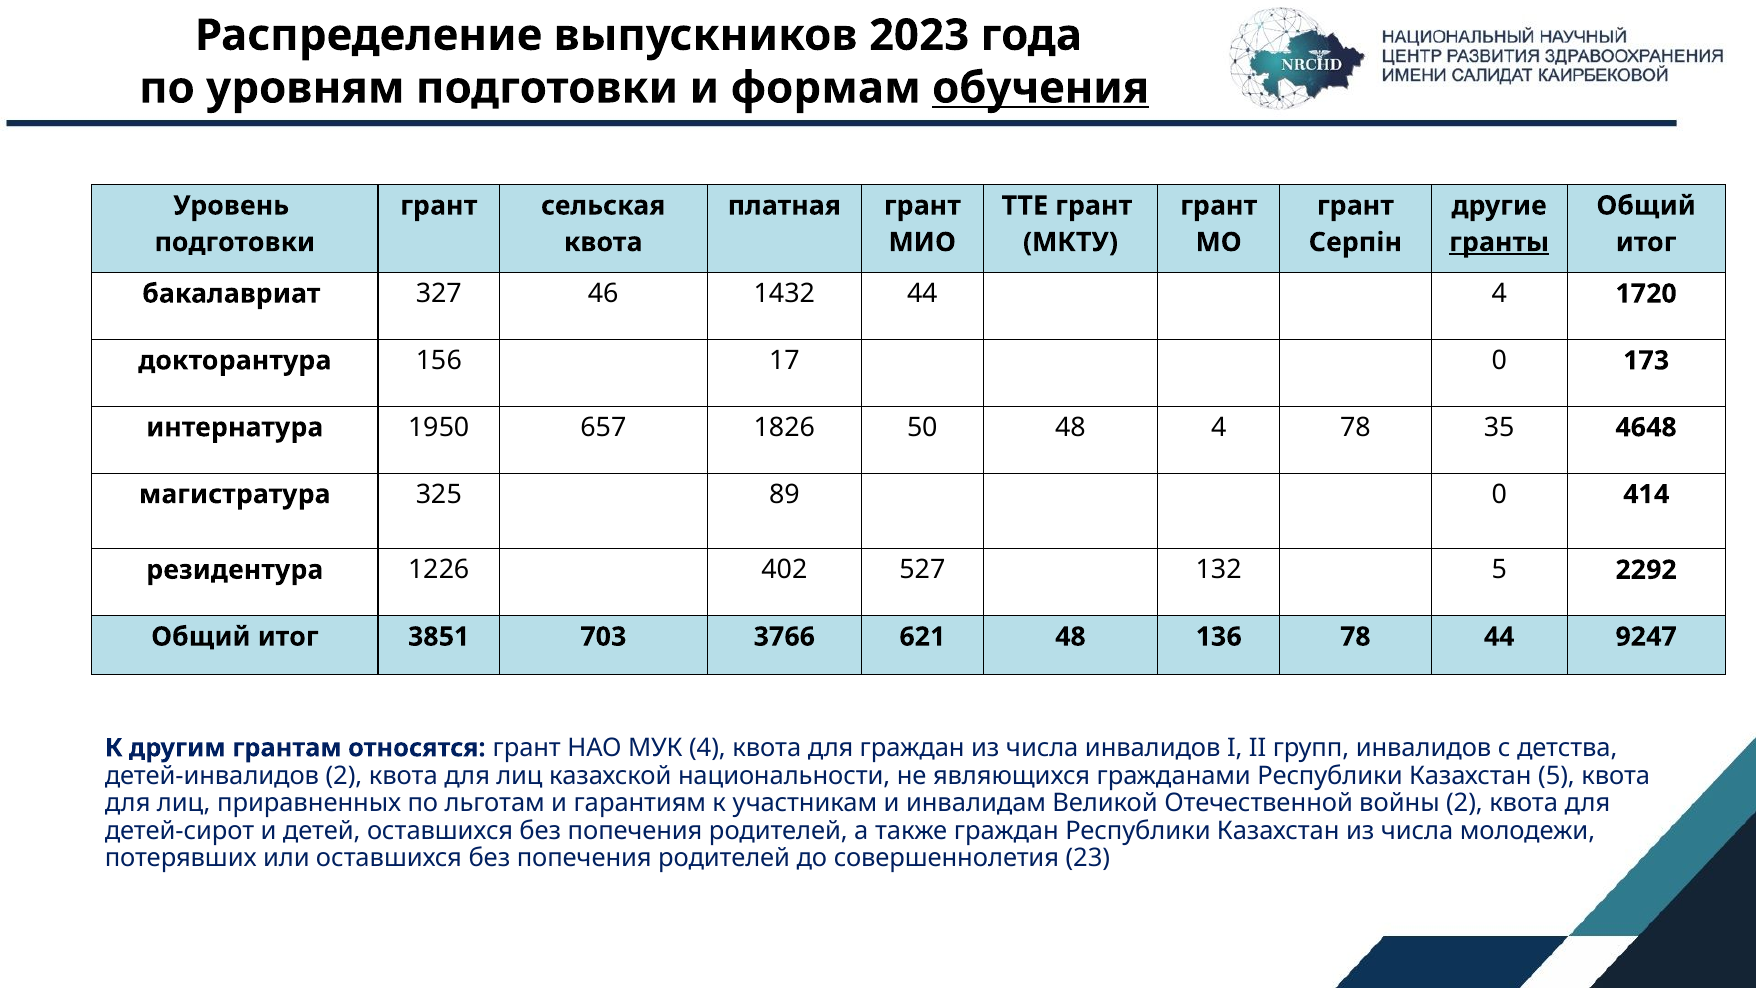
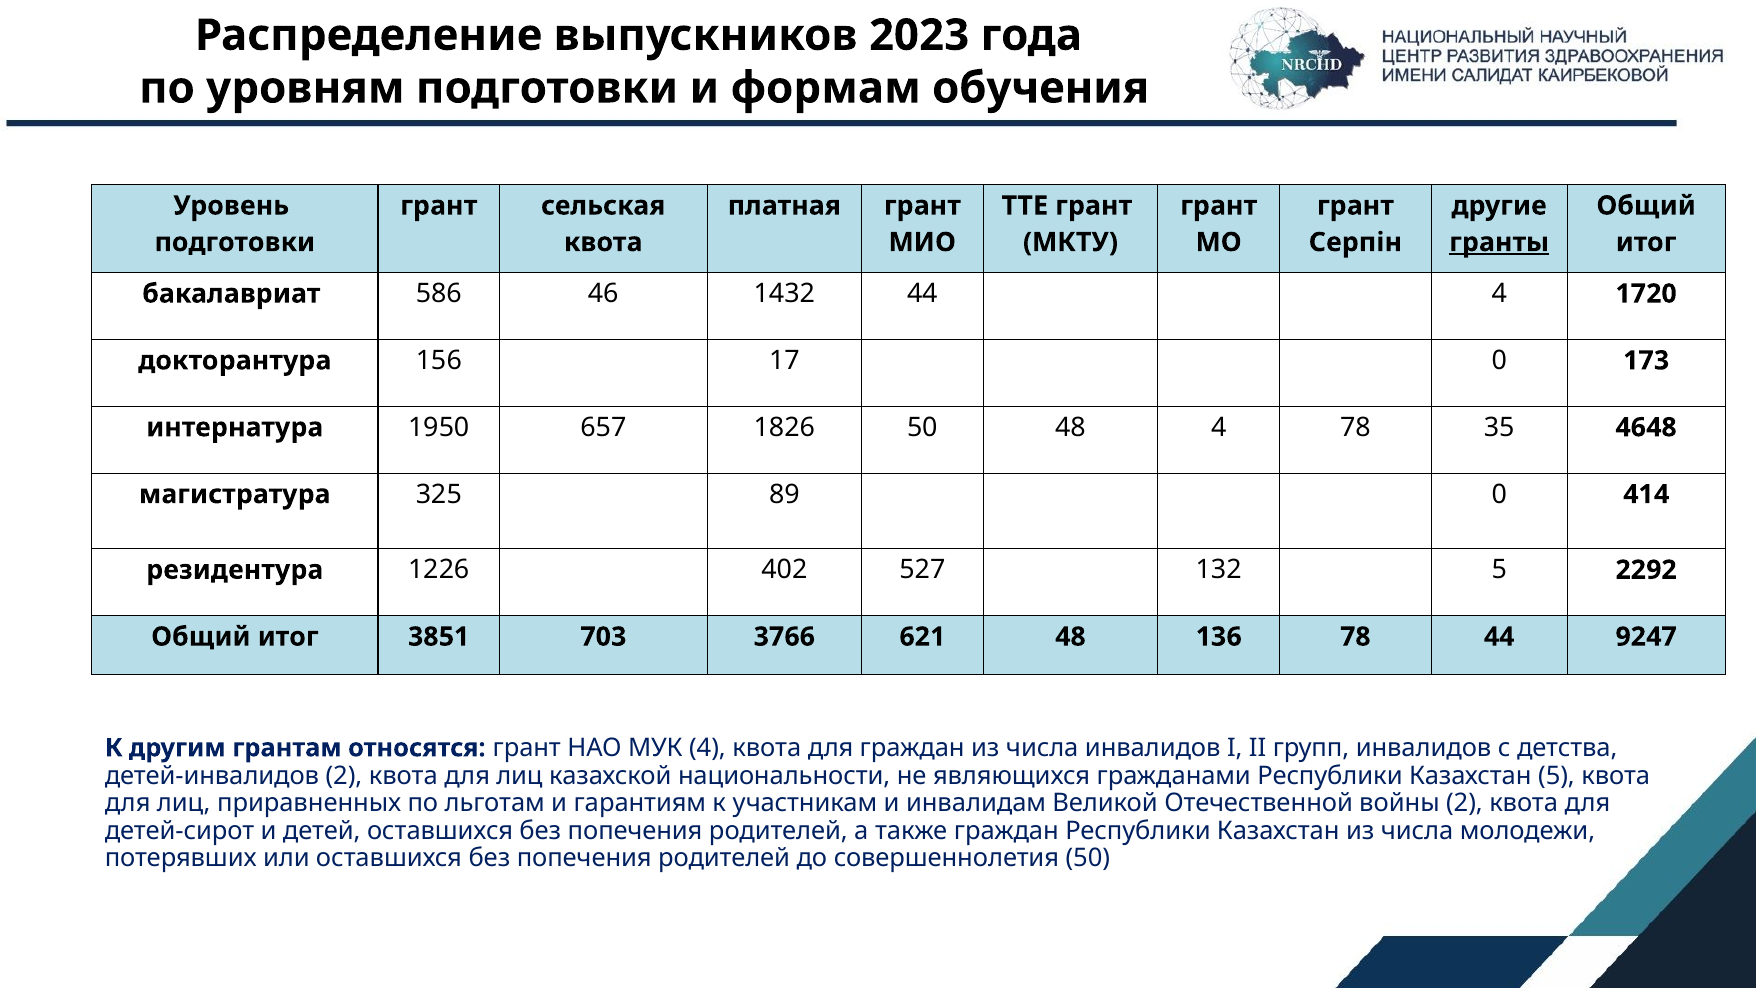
обучения underline: present -> none (1041, 88)
327: 327 -> 586 (439, 294)
совершеннолетия 23: 23 -> 50 (1088, 858)
